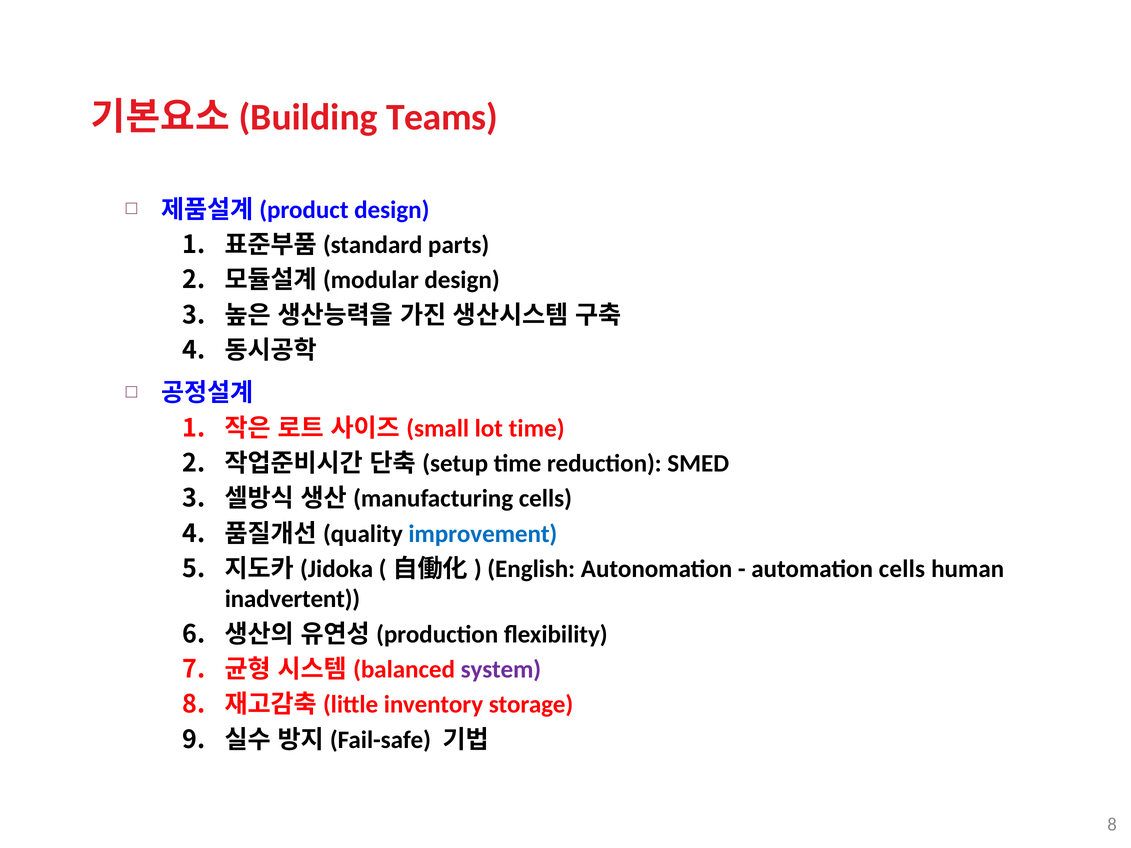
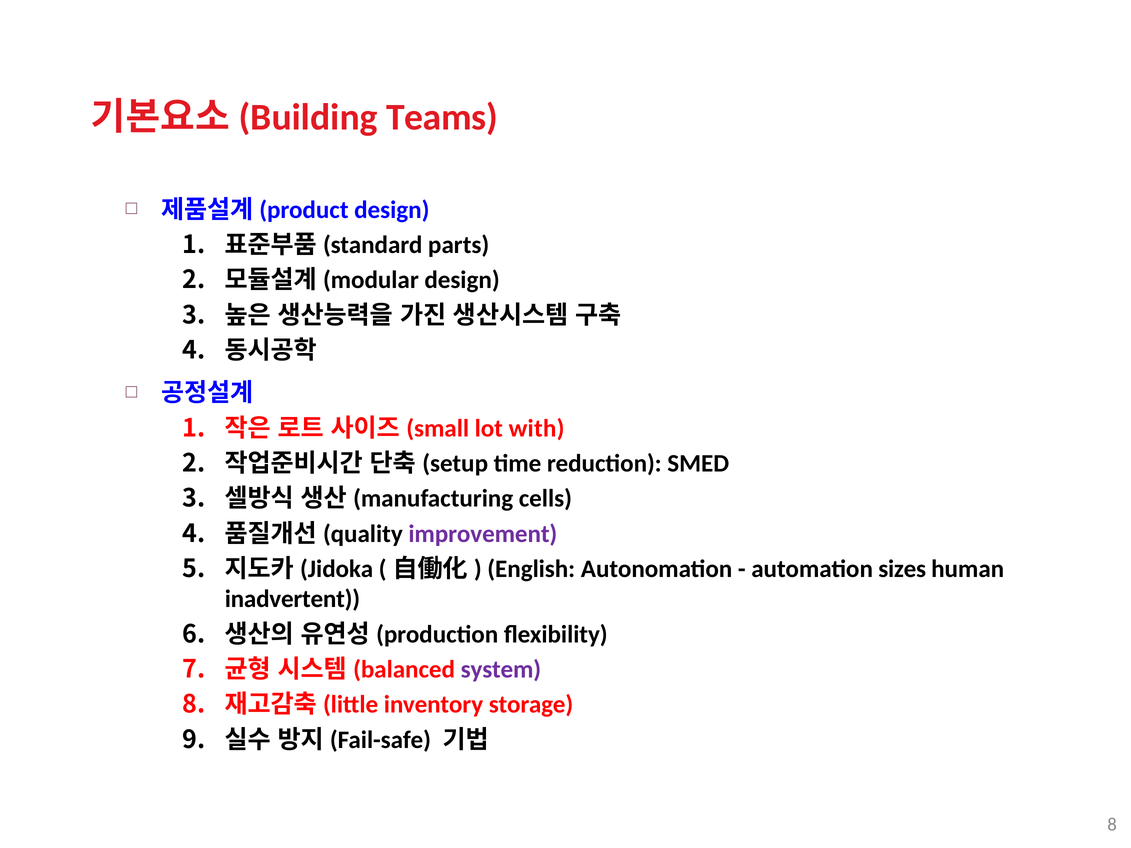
lot time: time -> with (537, 428)
improvement colour: blue -> purple (483, 534)
automation cells: cells -> sizes (902, 569)
